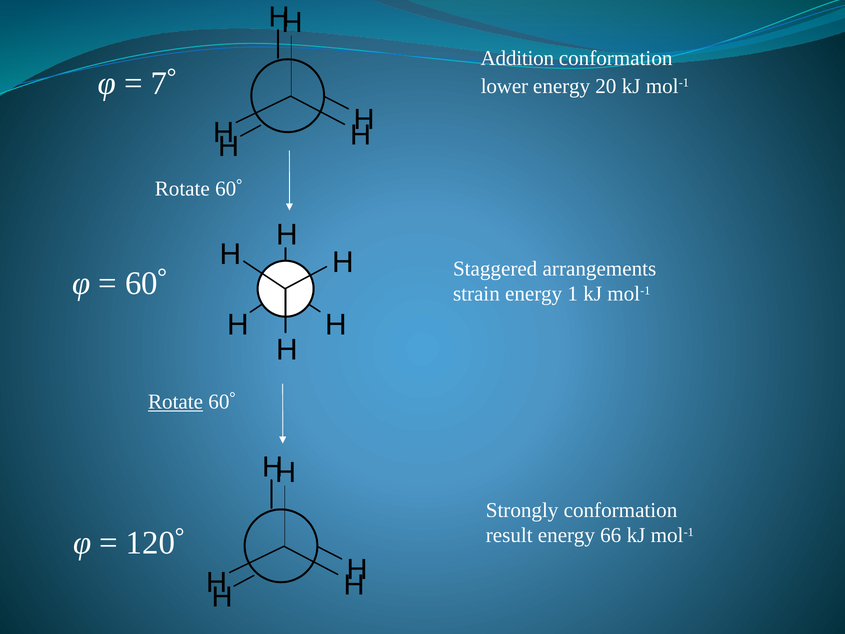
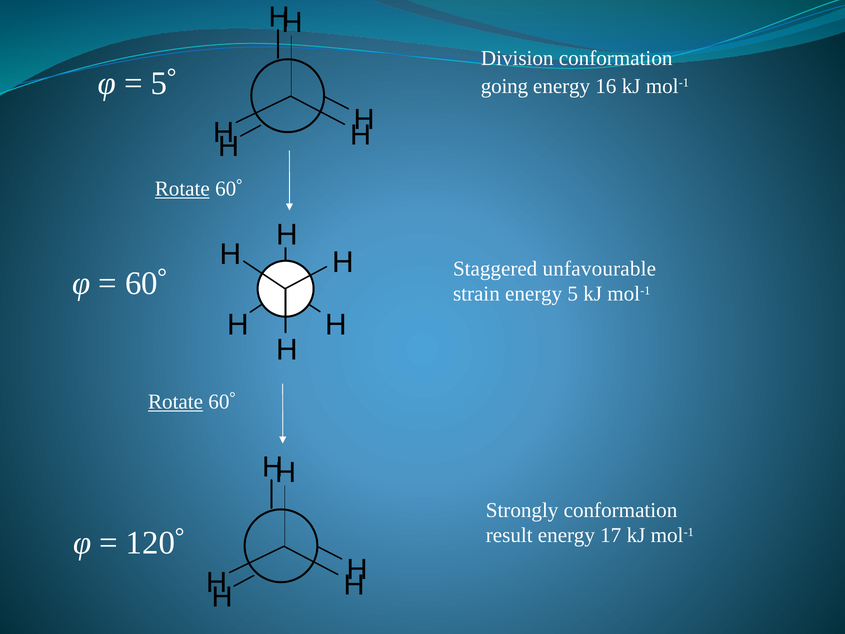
Addition: Addition -> Division (517, 58)
7: 7 -> 5 (159, 84)
lower: lower -> going (504, 86)
20: 20 -> 16 (606, 86)
Rotate underline: none -> present (182, 189)
arrangements: arrangements -> unfavourable (599, 269)
energy 1: 1 -> 5 (573, 294)
66: 66 -> 17 (611, 535)
